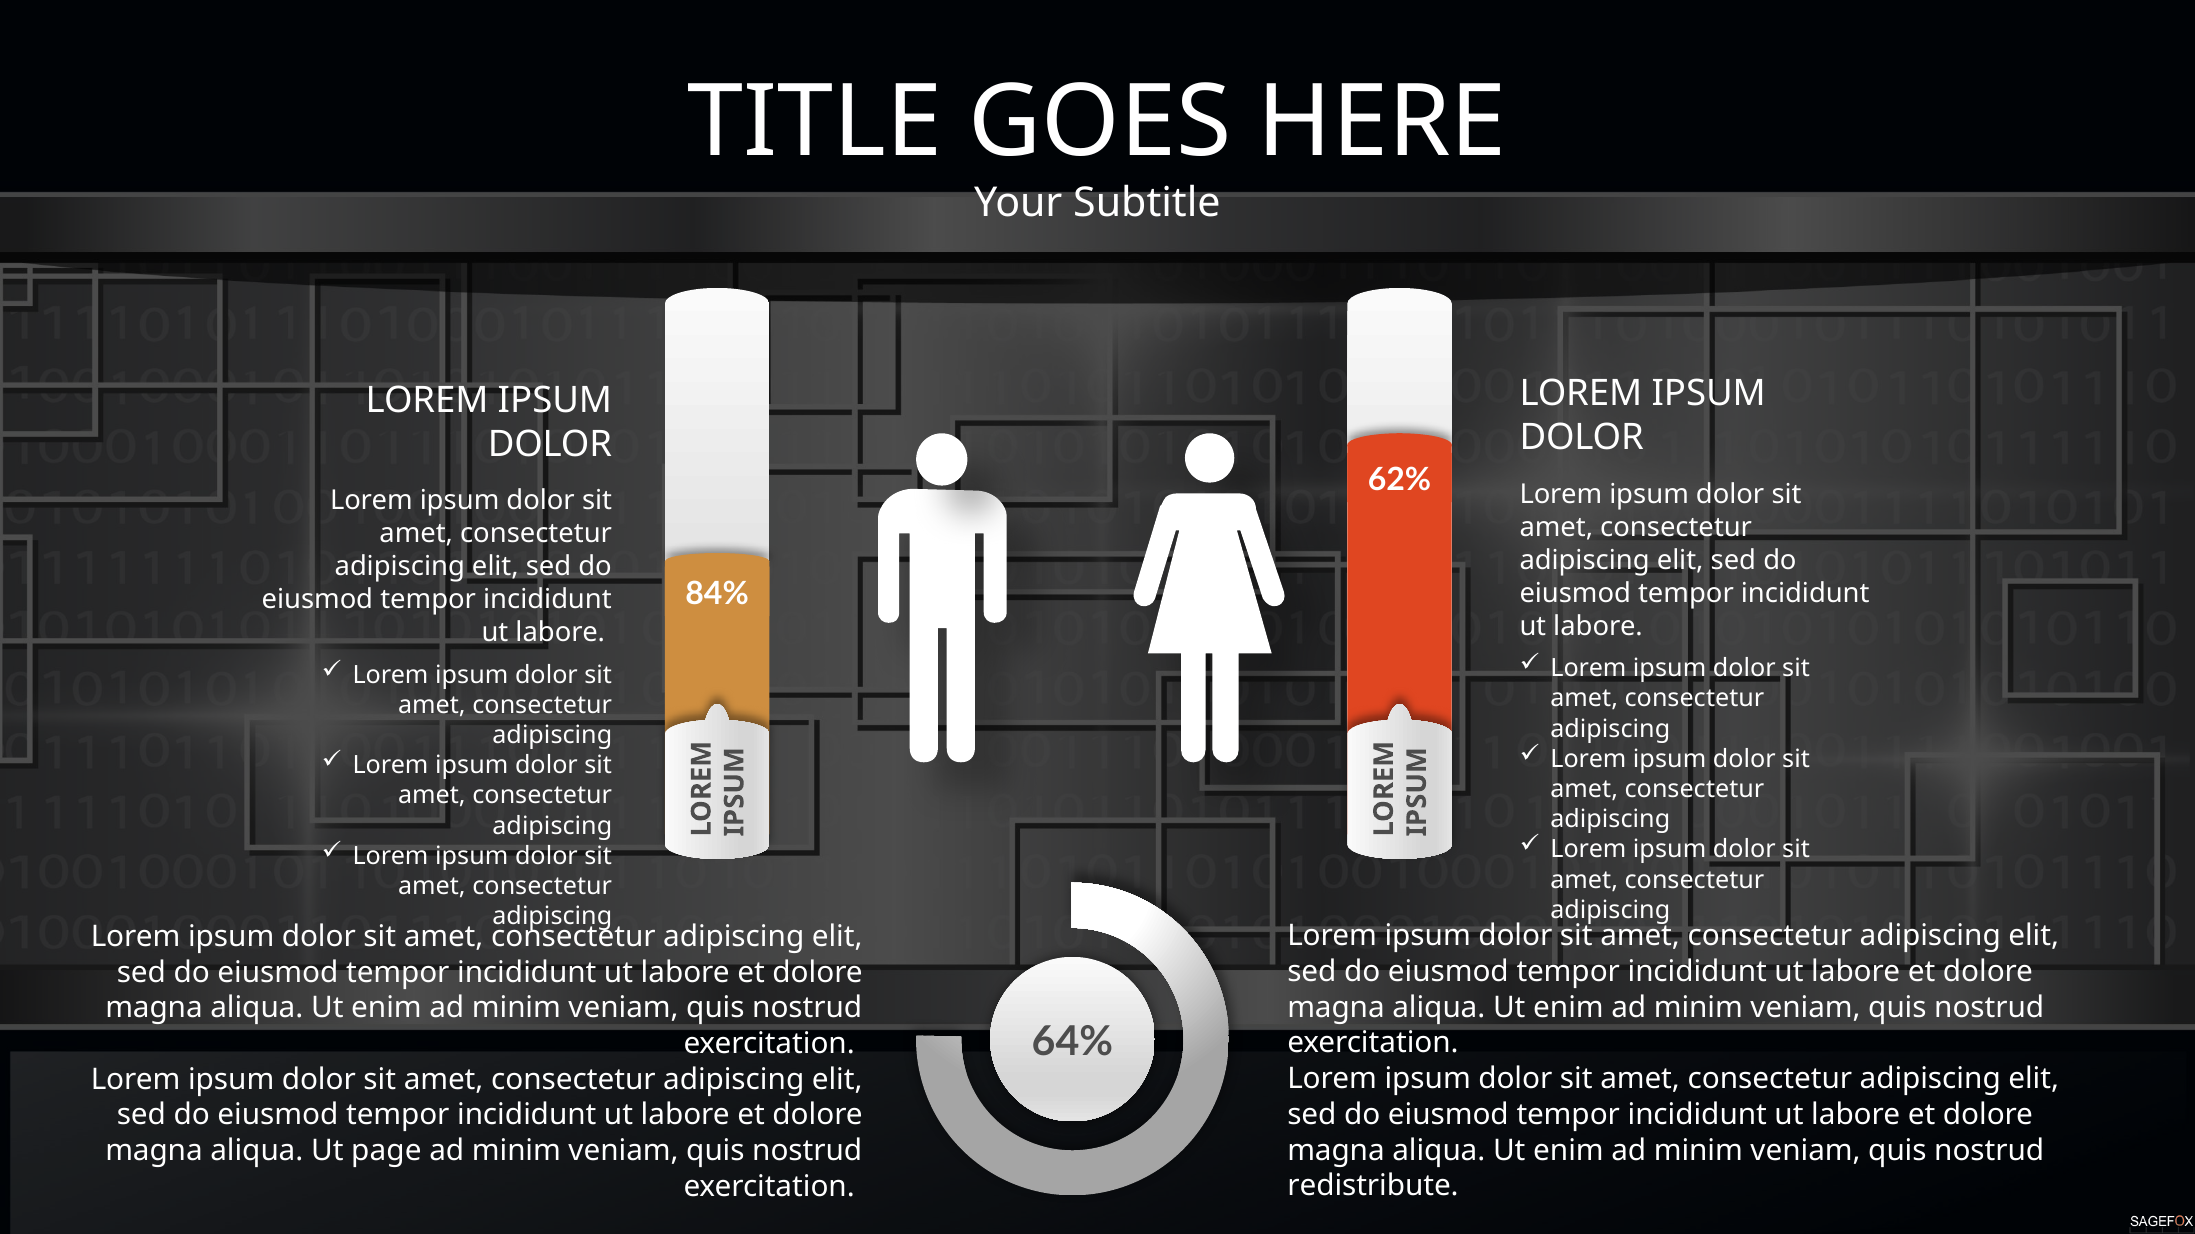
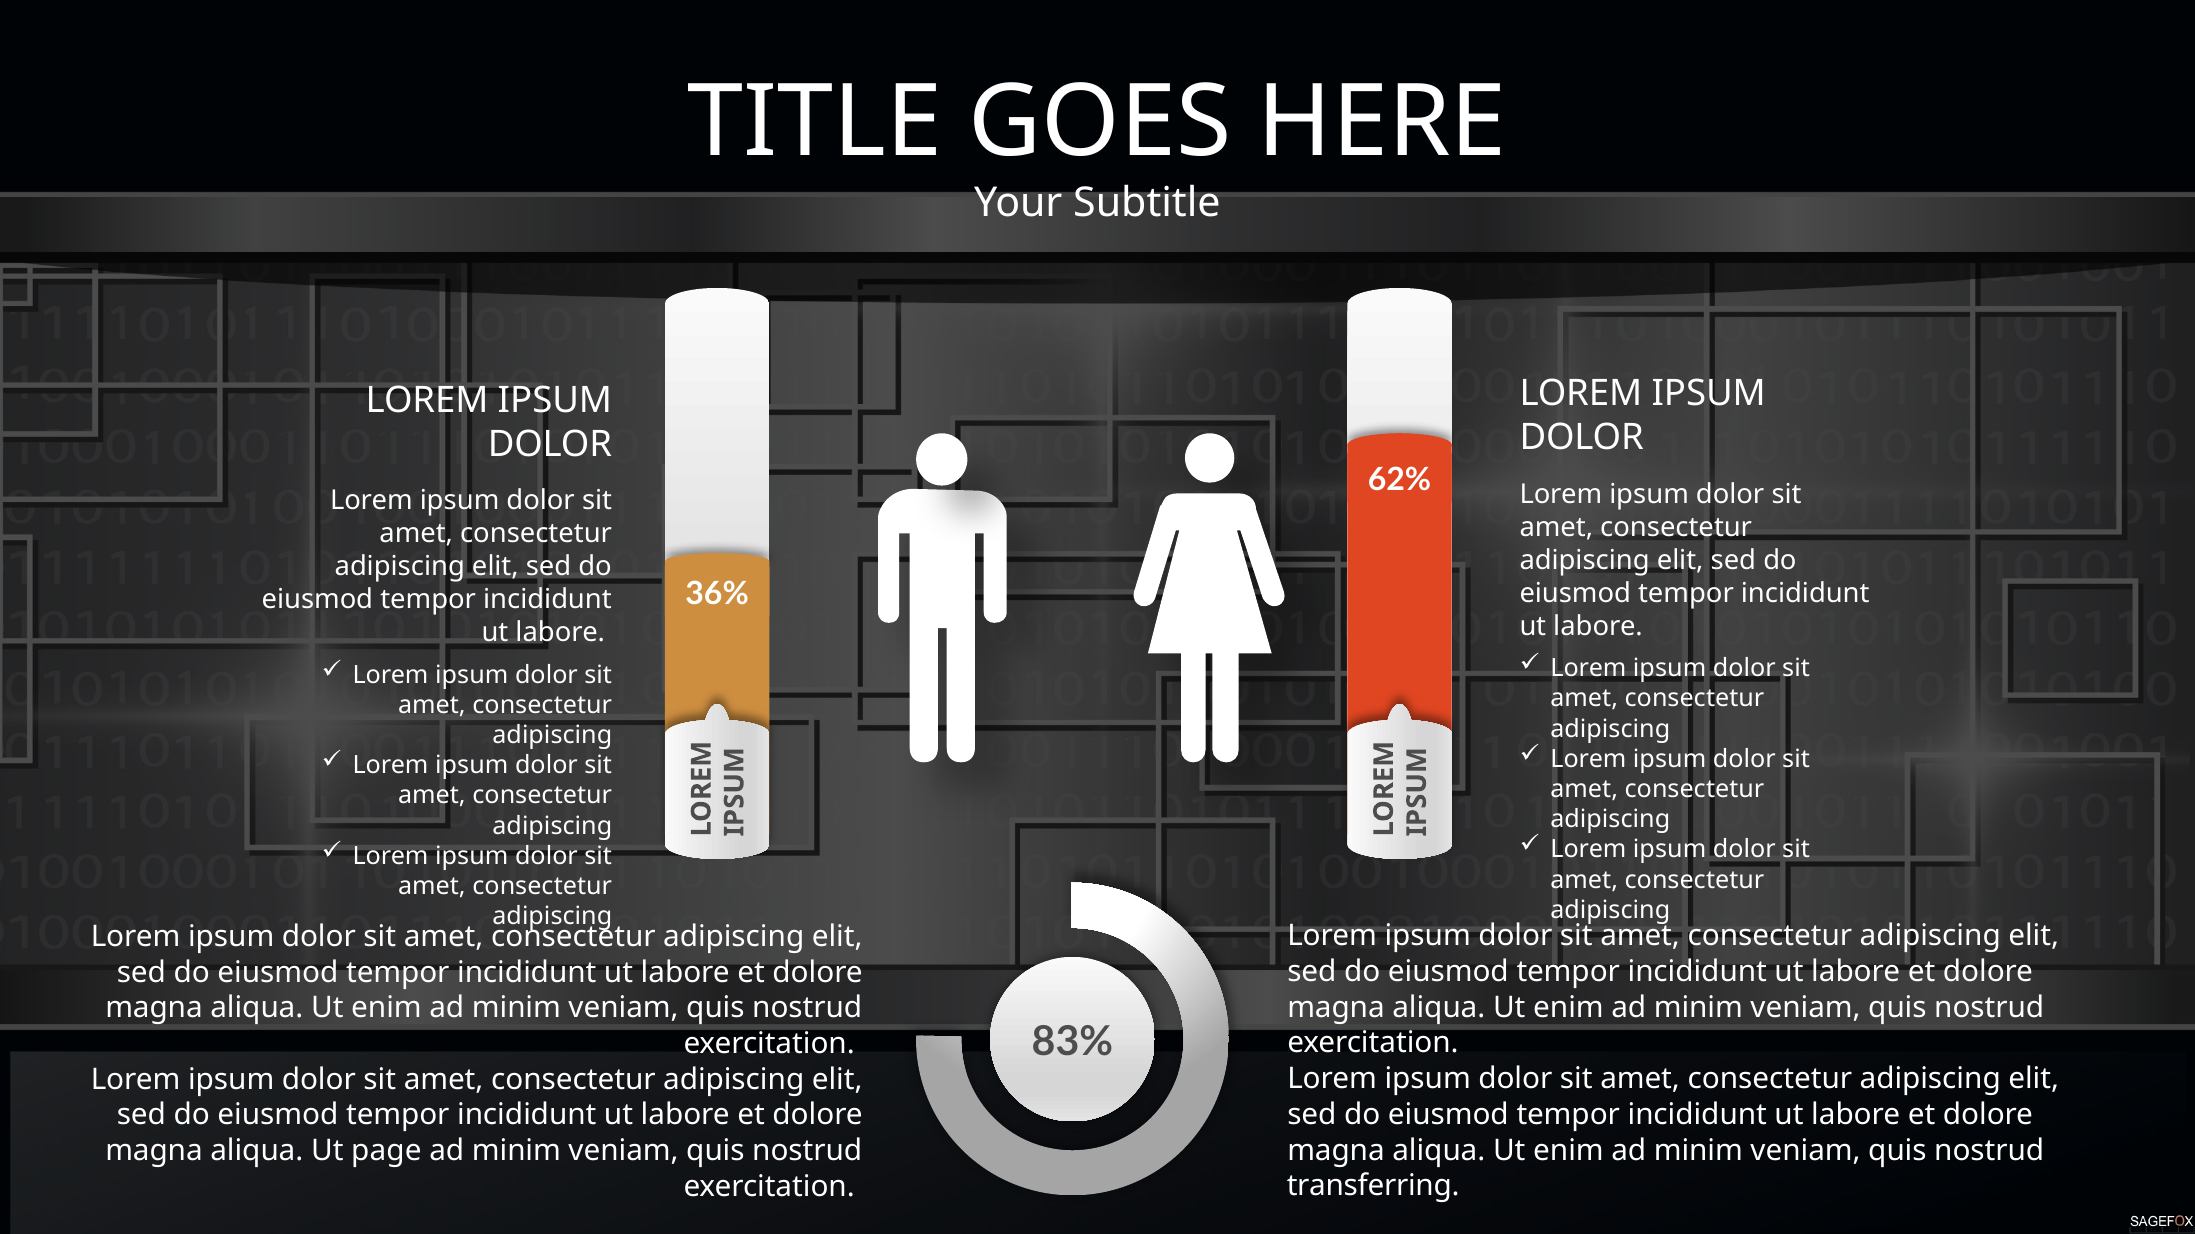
84%: 84% -> 36% (717, 594)
64%: 64% -> 83% (1072, 1042)
redistribute: redistribute -> transferring (1373, 1187)
